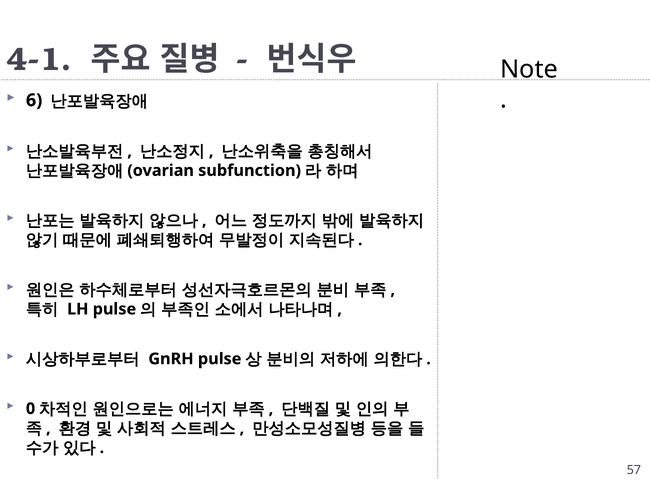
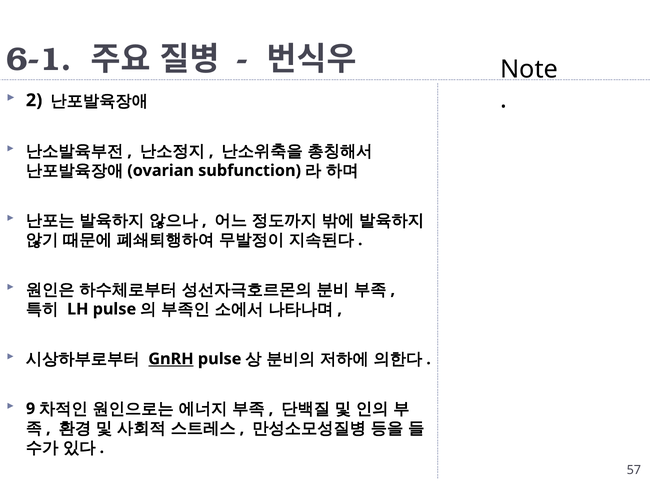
4-1: 4-1 -> 6-1 (39, 59)
6: 6 -> 2 (34, 100)
GnRH underline: none -> present (171, 359)
0: 0 -> 9 (31, 409)
